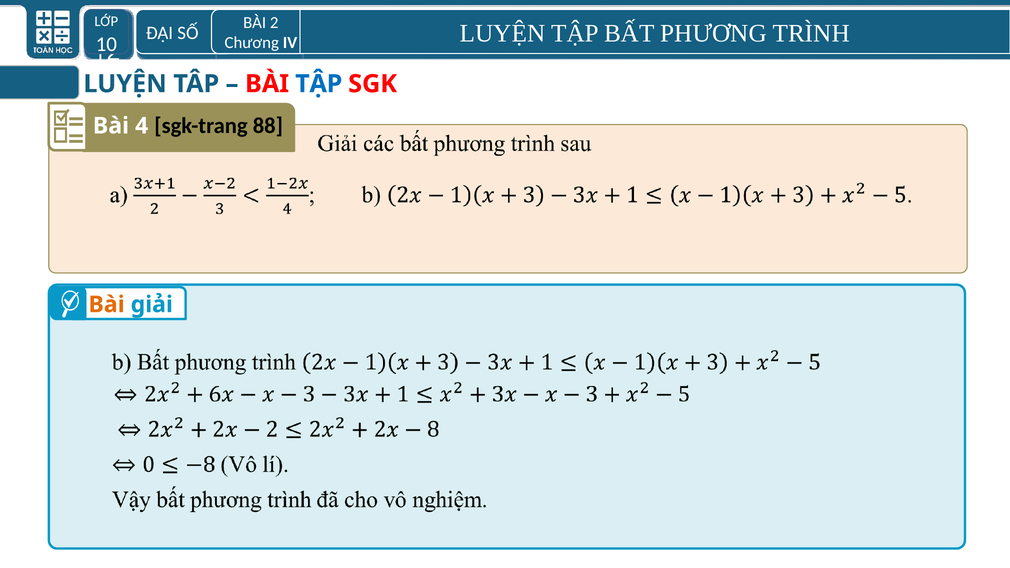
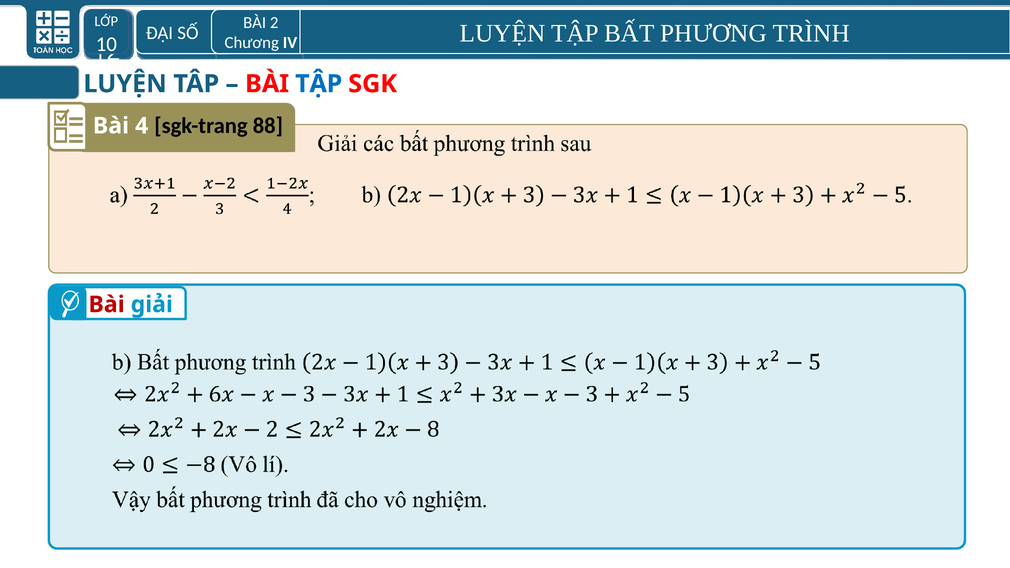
Bài colour: orange -> red (107, 305)
